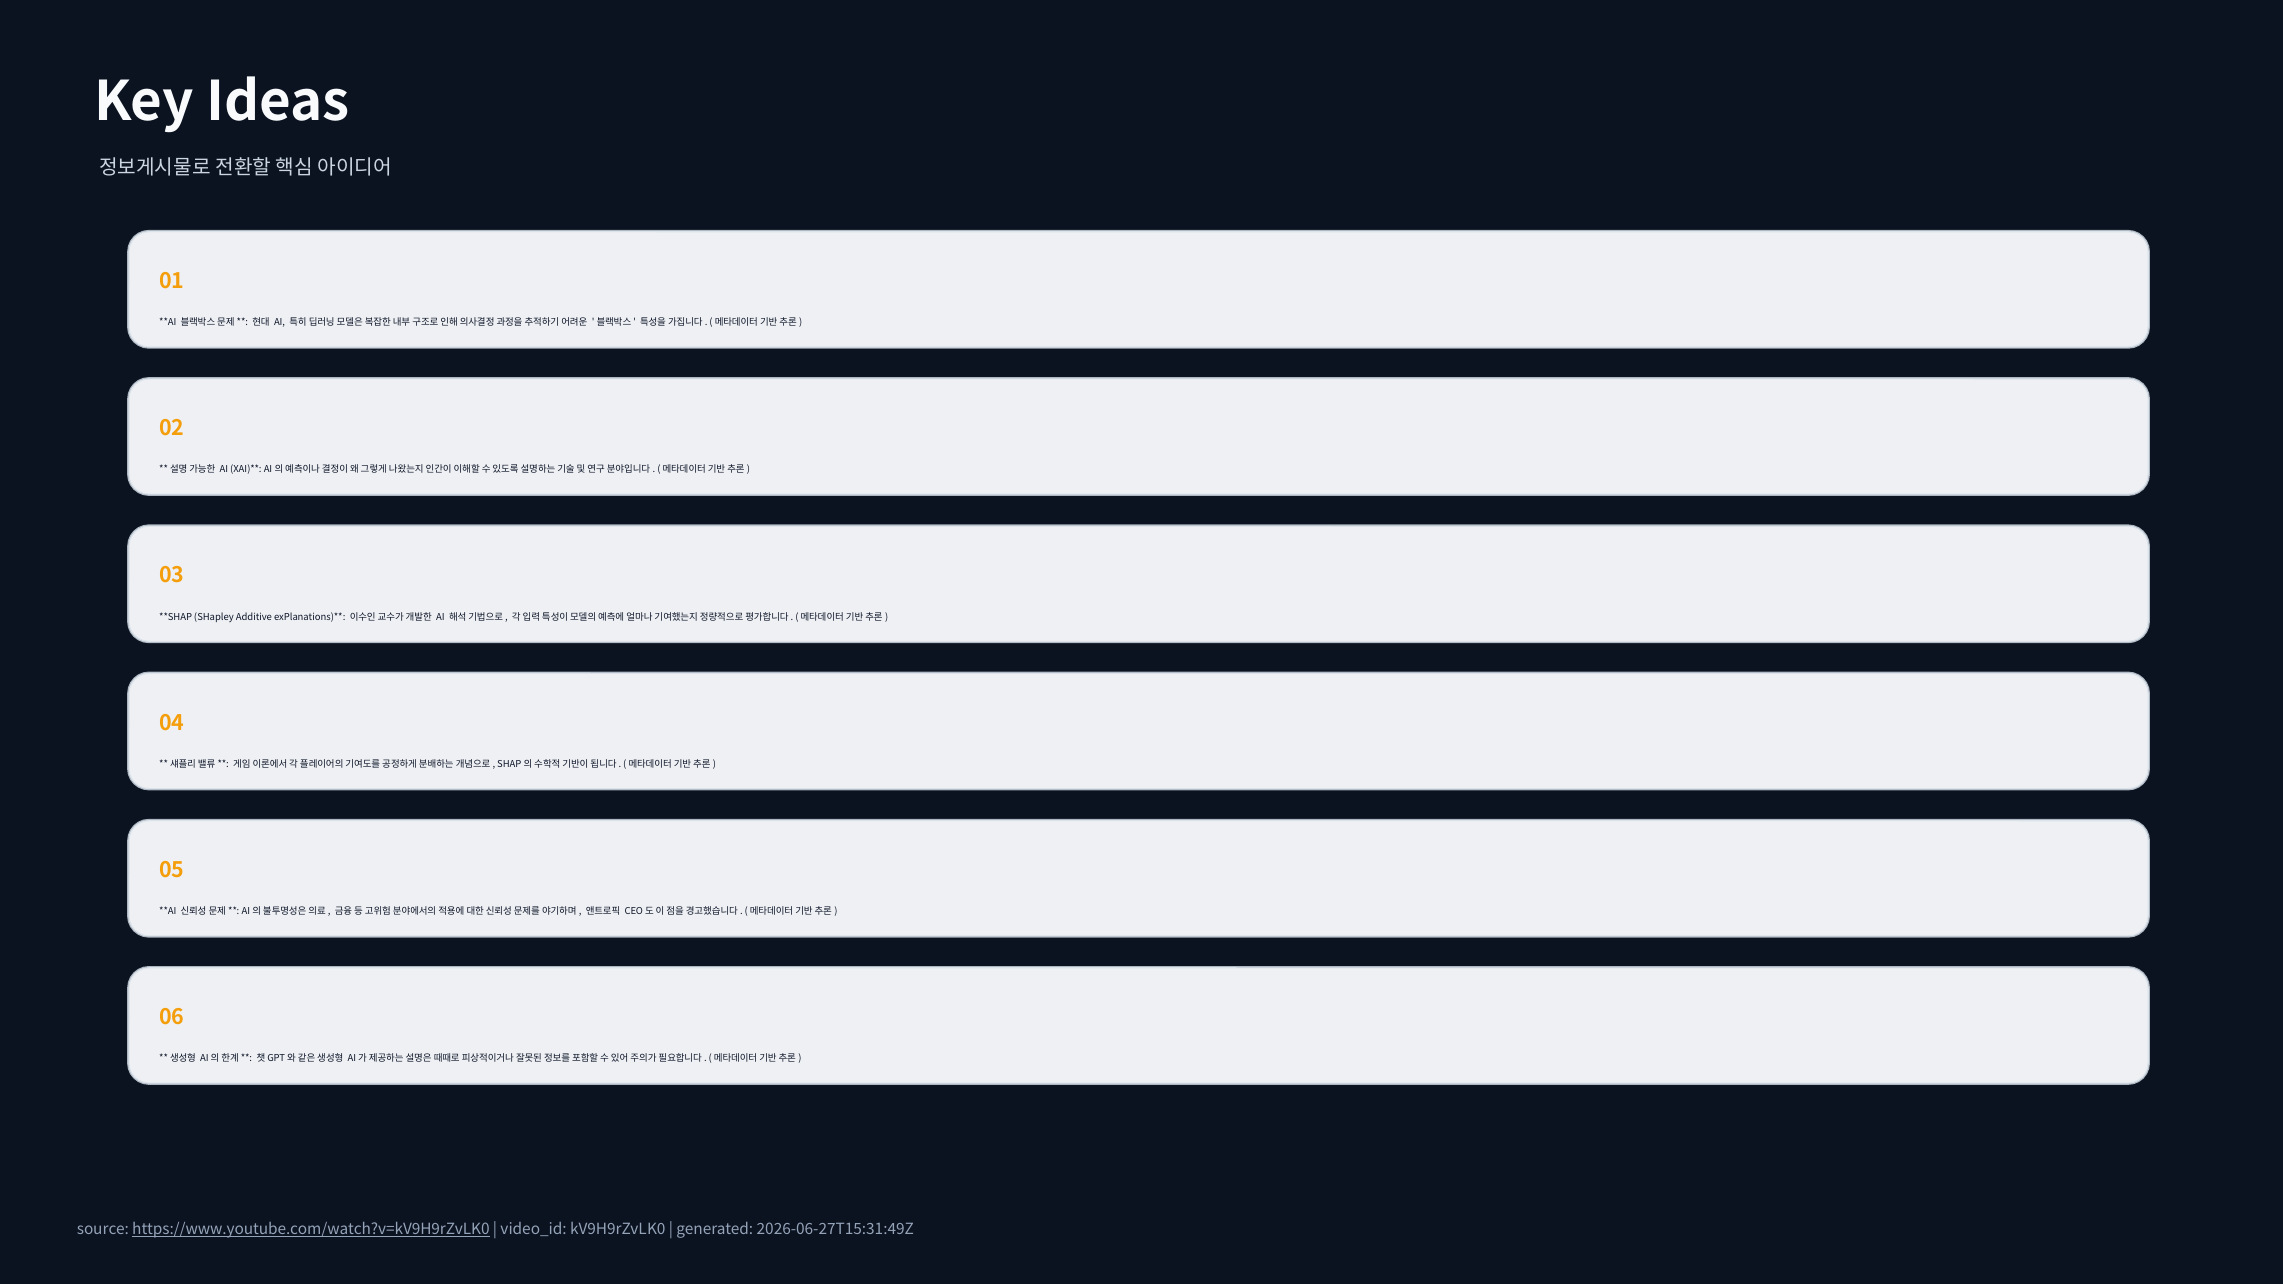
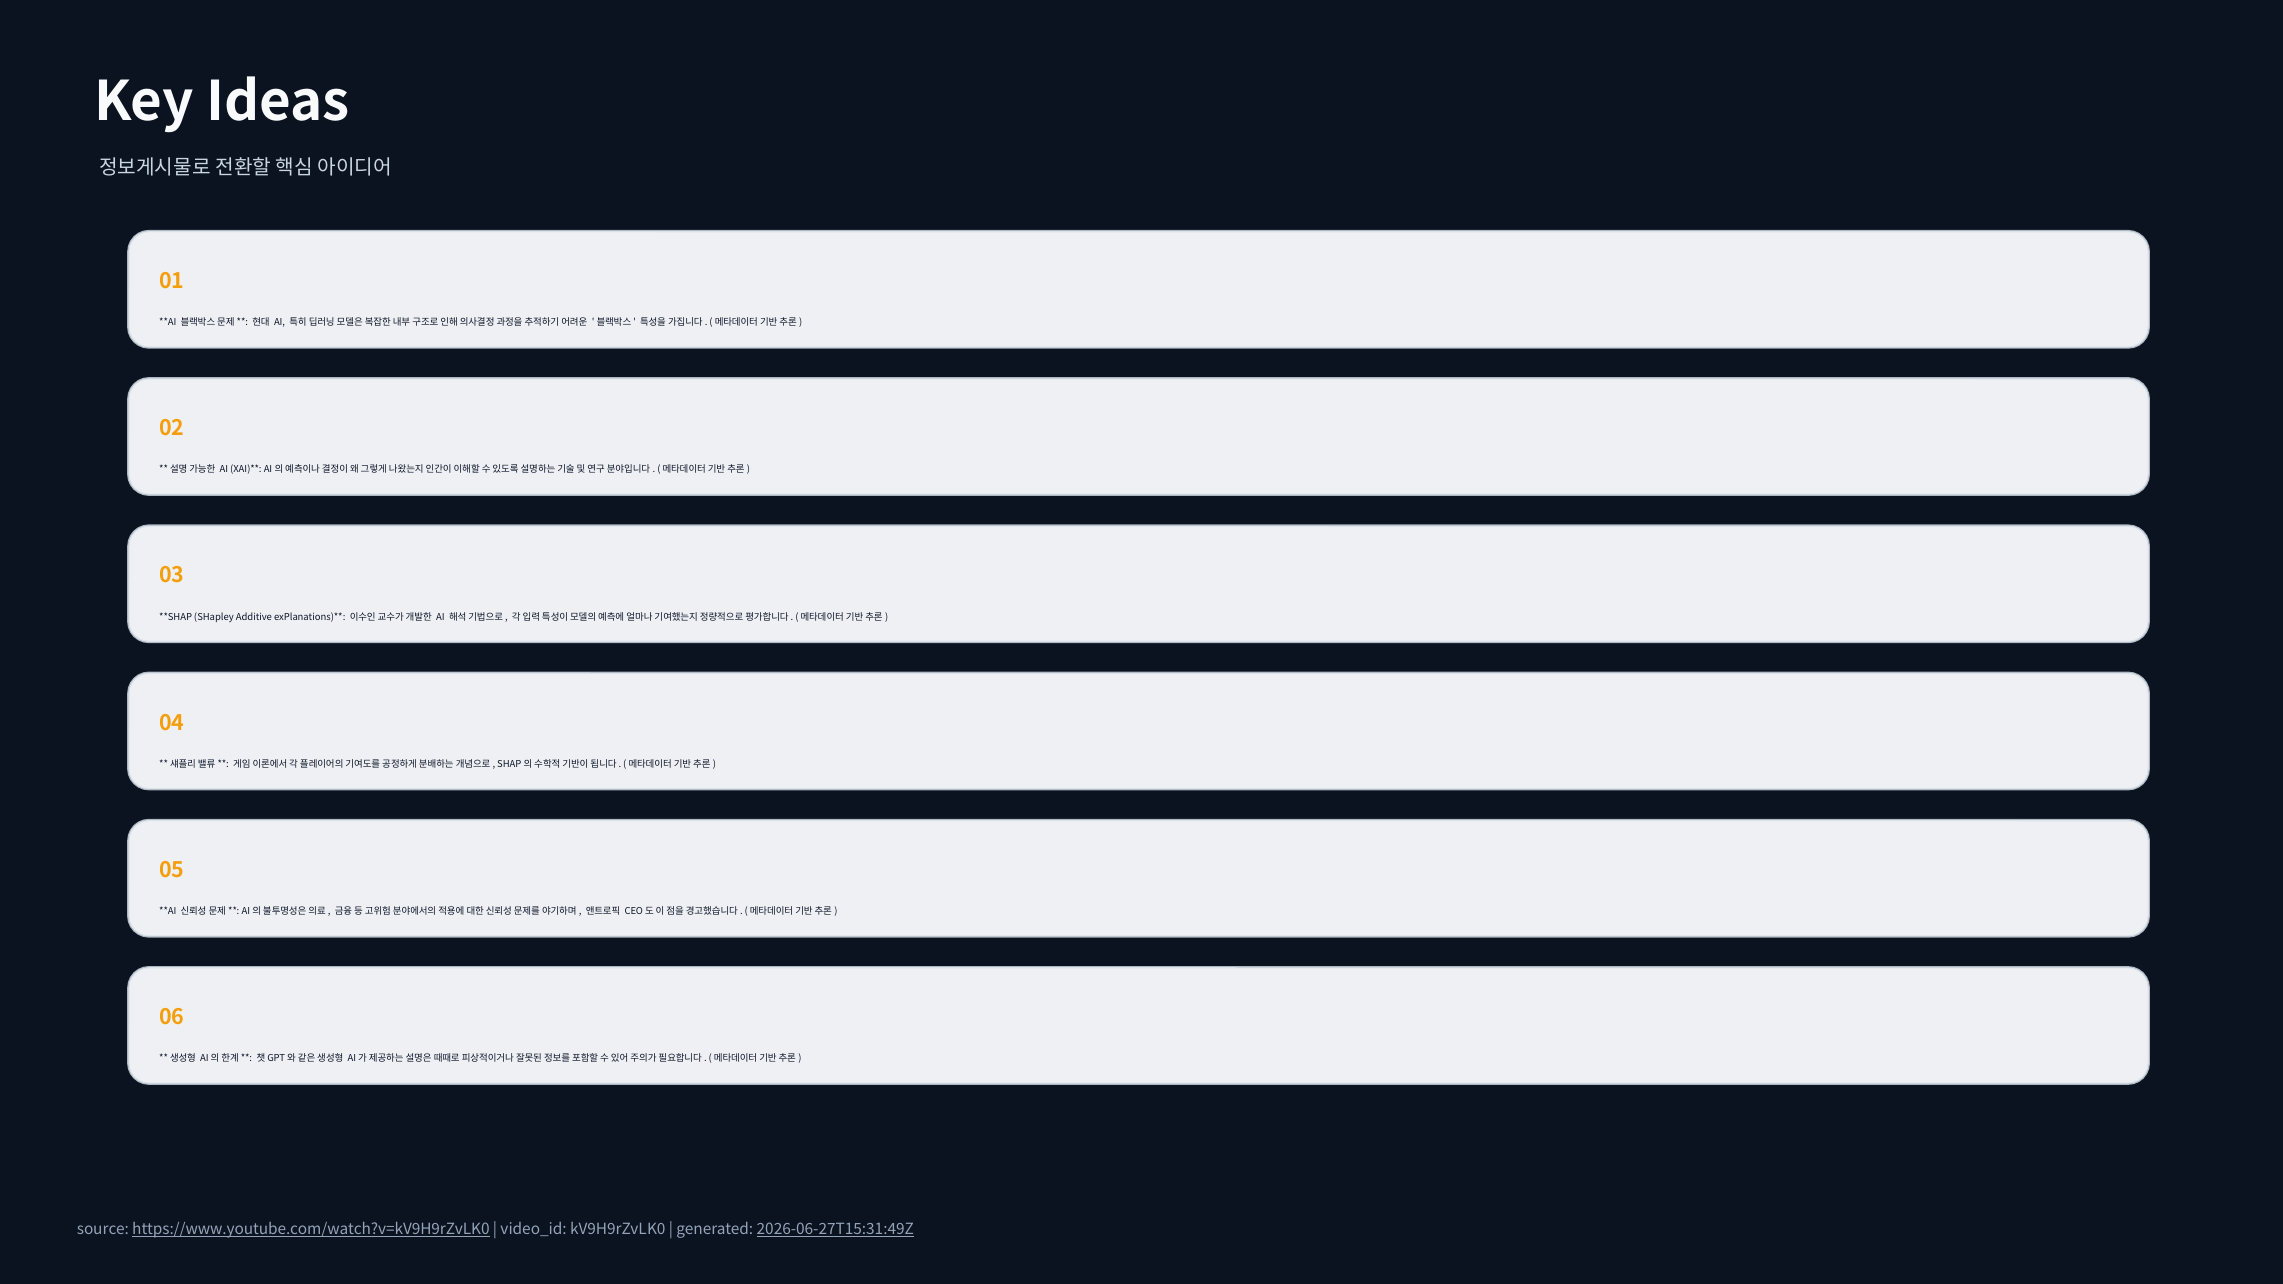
2026-06-27T15:31:49Z underline: none -> present (835, 1230)
